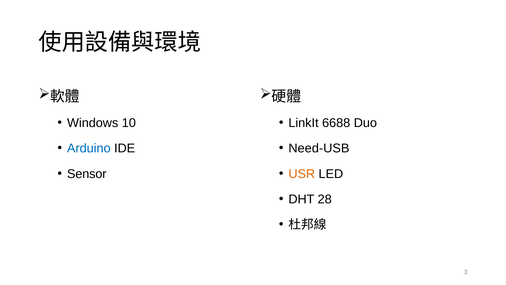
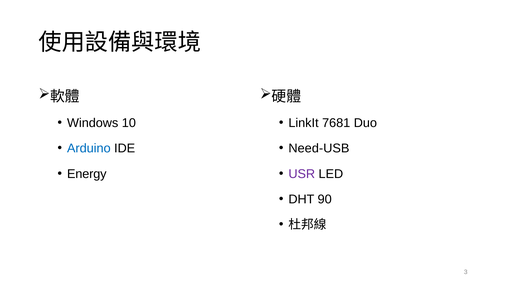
6688: 6688 -> 7681 (336, 123)
Sensor: Sensor -> Energy (87, 174)
USR colour: orange -> purple (302, 174)
28: 28 -> 90 (325, 199)
